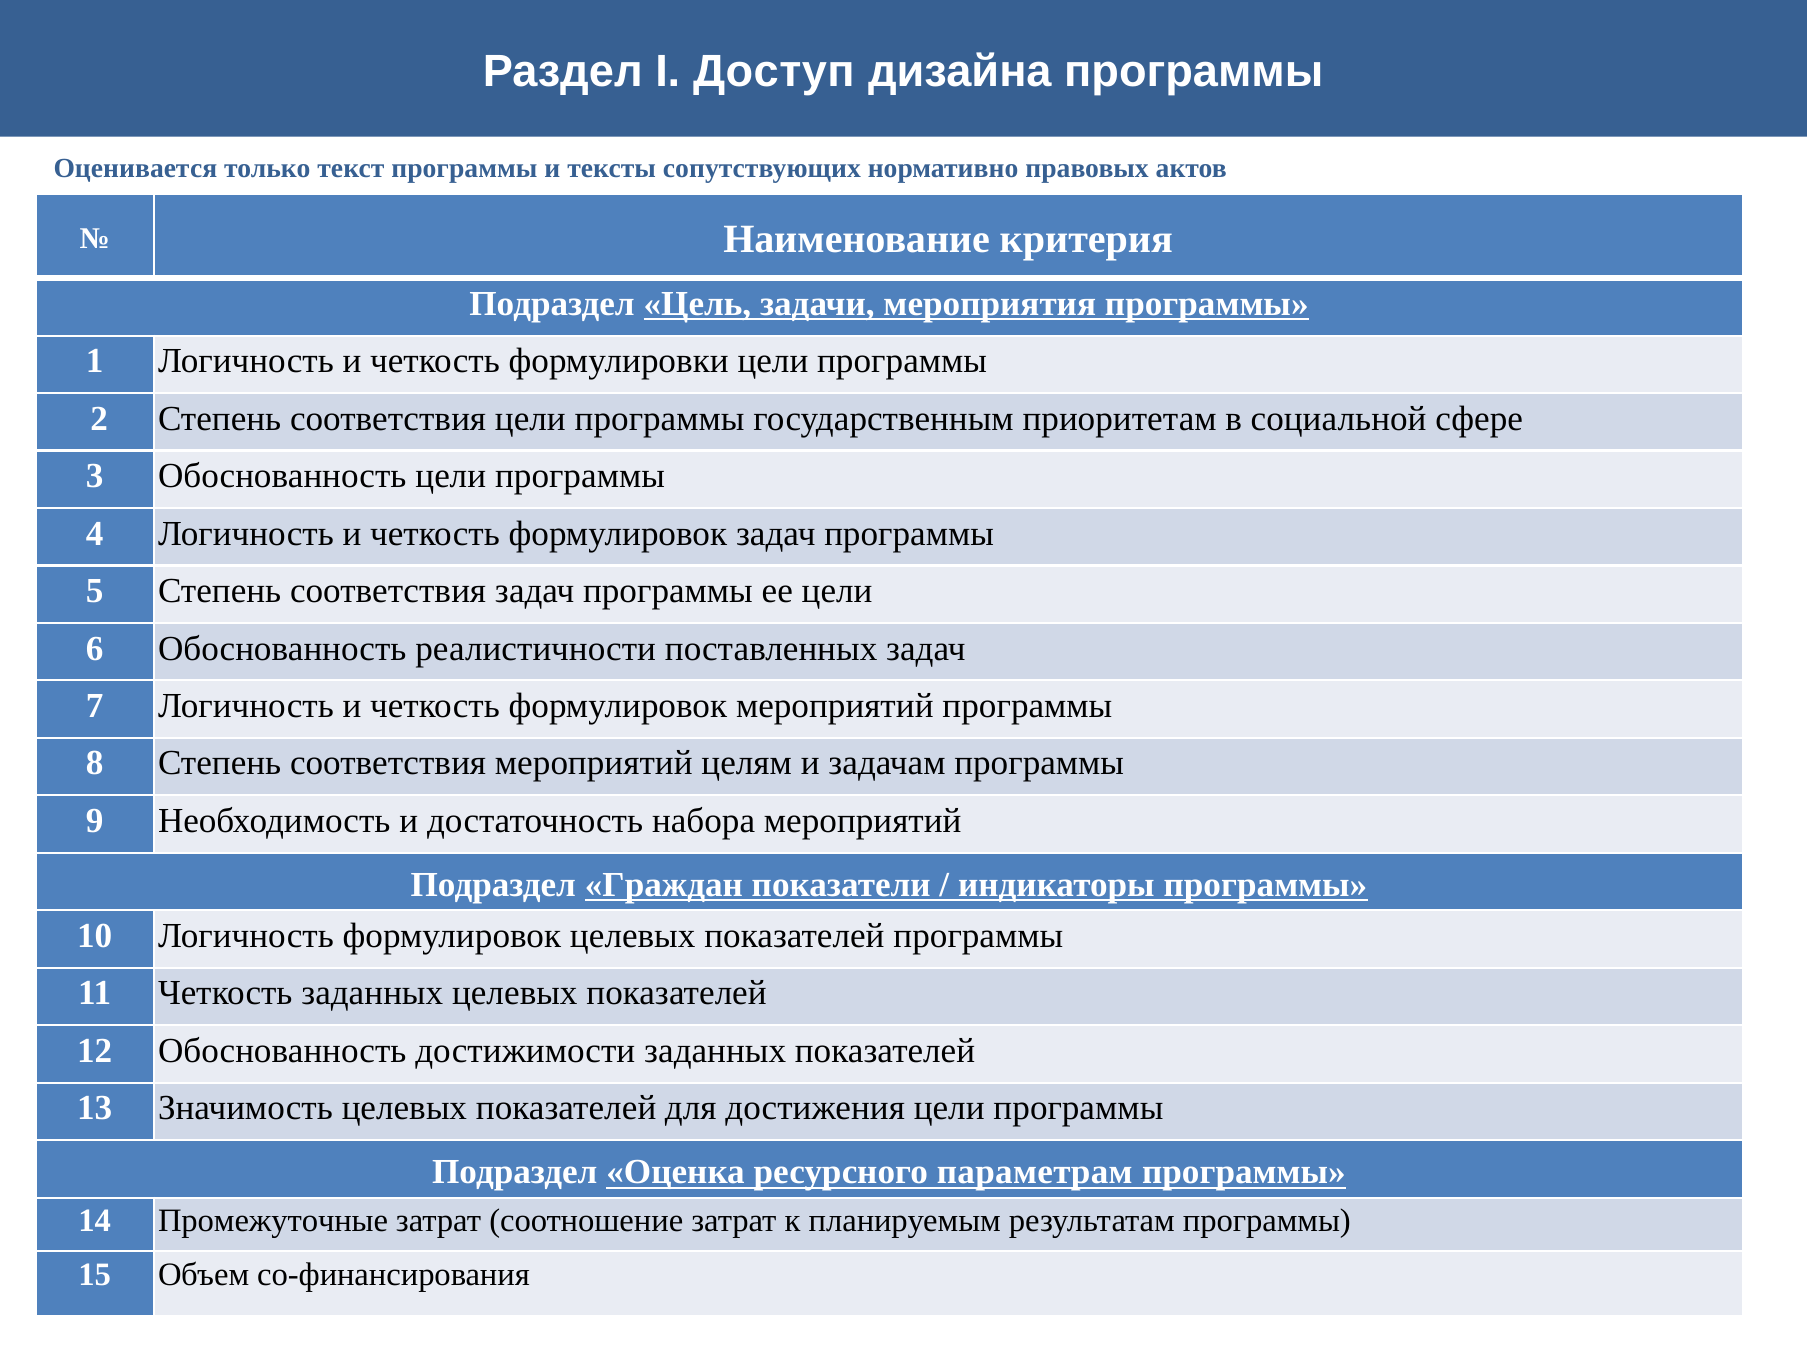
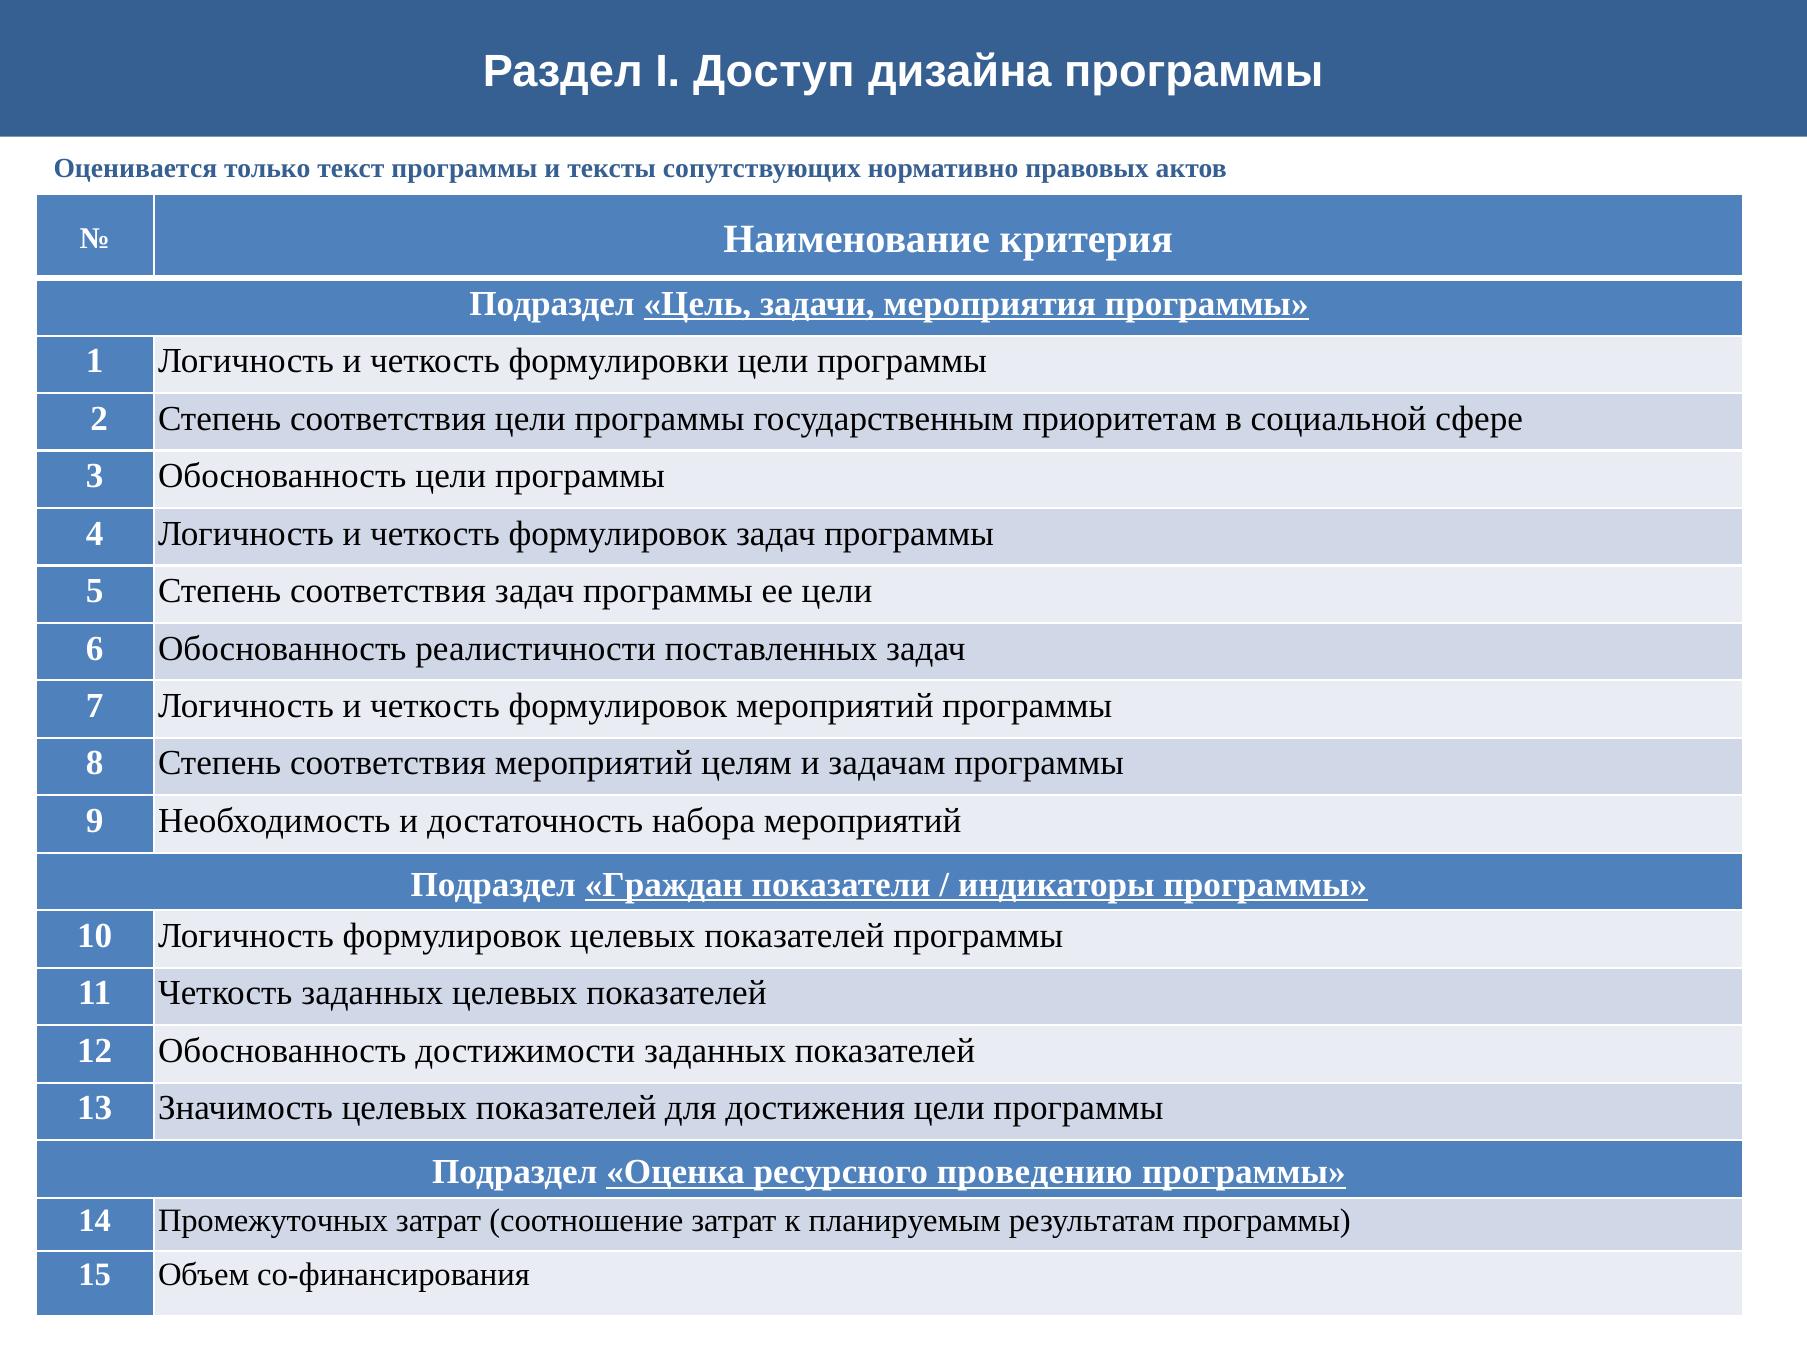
параметрам: параметрам -> проведению (1035, 1172)
Промежуточные: Промежуточные -> Промежуточных (273, 1221)
